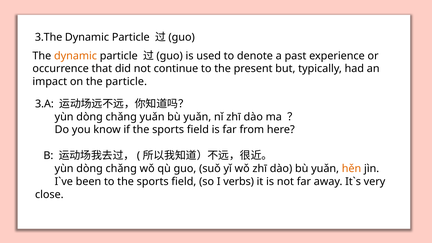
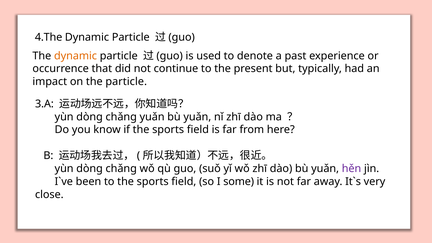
3.The: 3.The -> 4.The (49, 37)
hěn colour: orange -> purple (352, 169)
verbs: verbs -> some (239, 182)
